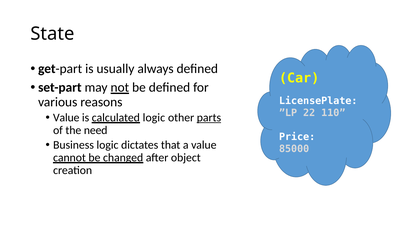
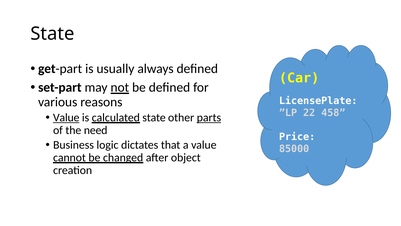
110: 110 -> 458 (333, 113)
Value underline: none -> present (66, 117)
calculated logic: logic -> state (154, 117)
